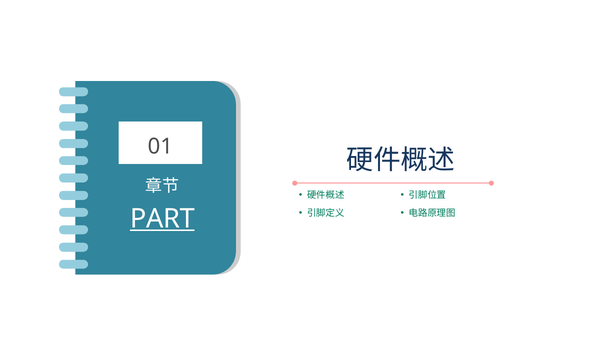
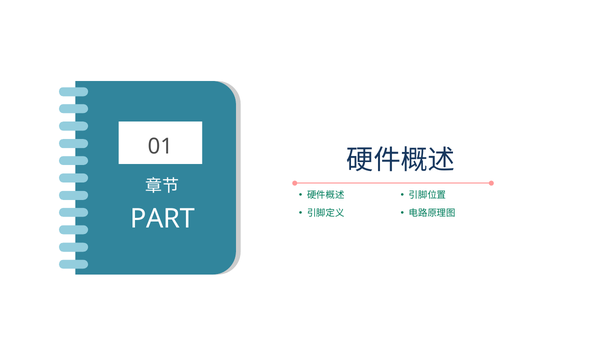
PART underline: present -> none (162, 219)
